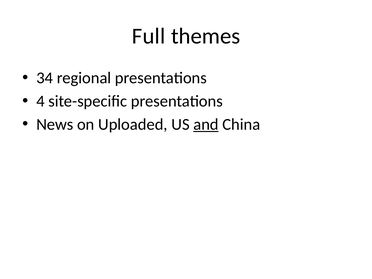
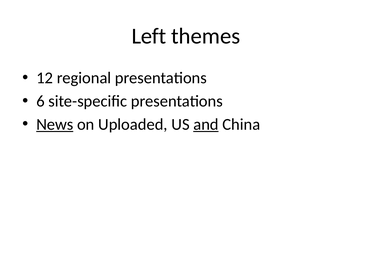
Full: Full -> Left (149, 36)
34: 34 -> 12 (45, 78)
4: 4 -> 6 (40, 101)
News underline: none -> present (55, 124)
